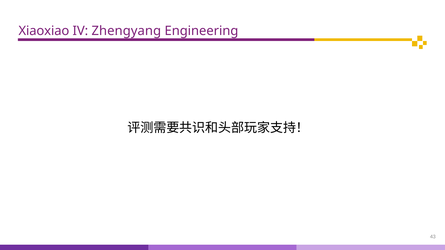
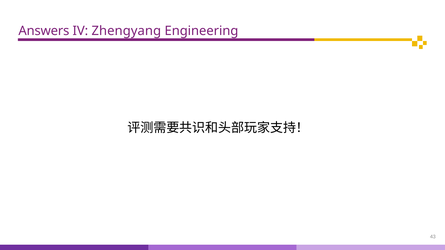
Xiaoxiao: Xiaoxiao -> Answers (44, 31)
